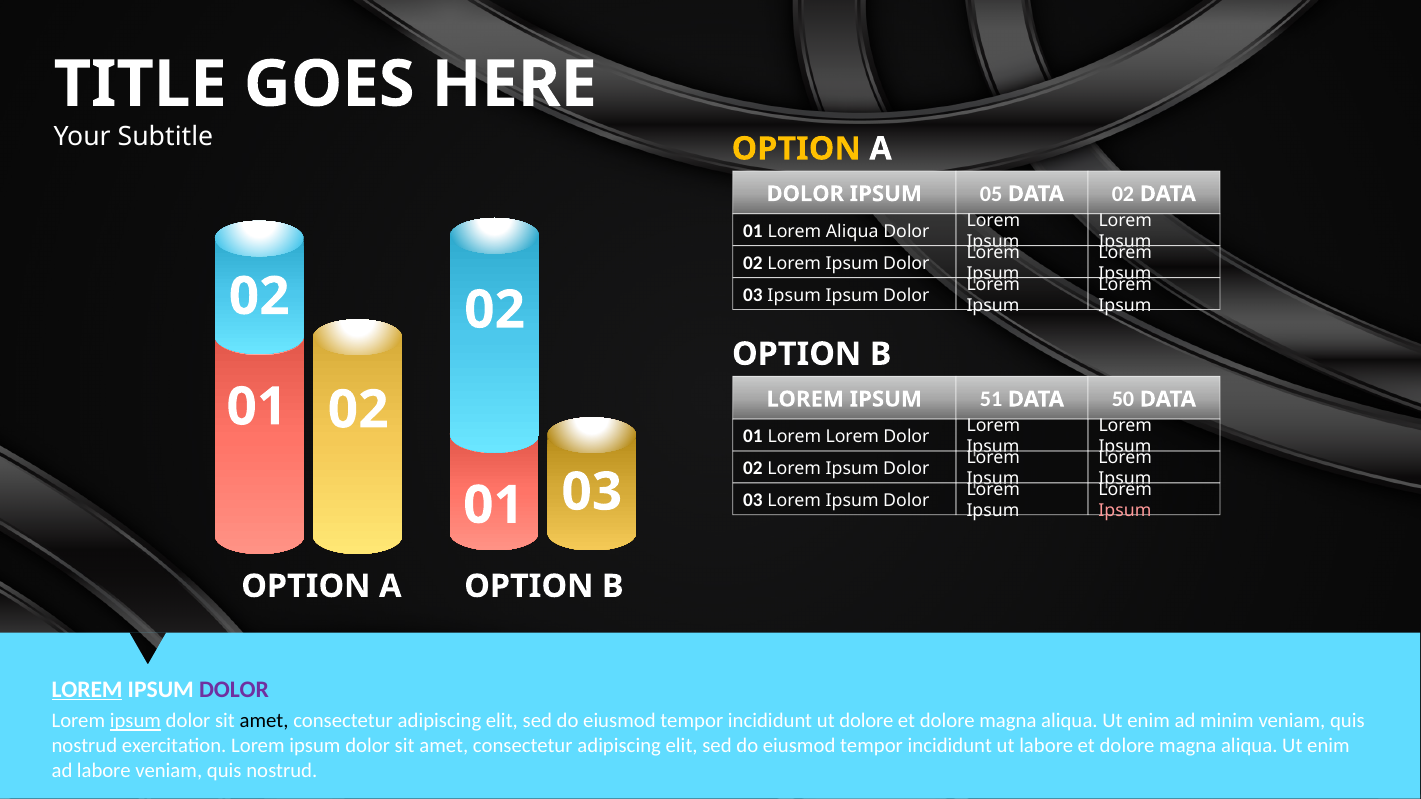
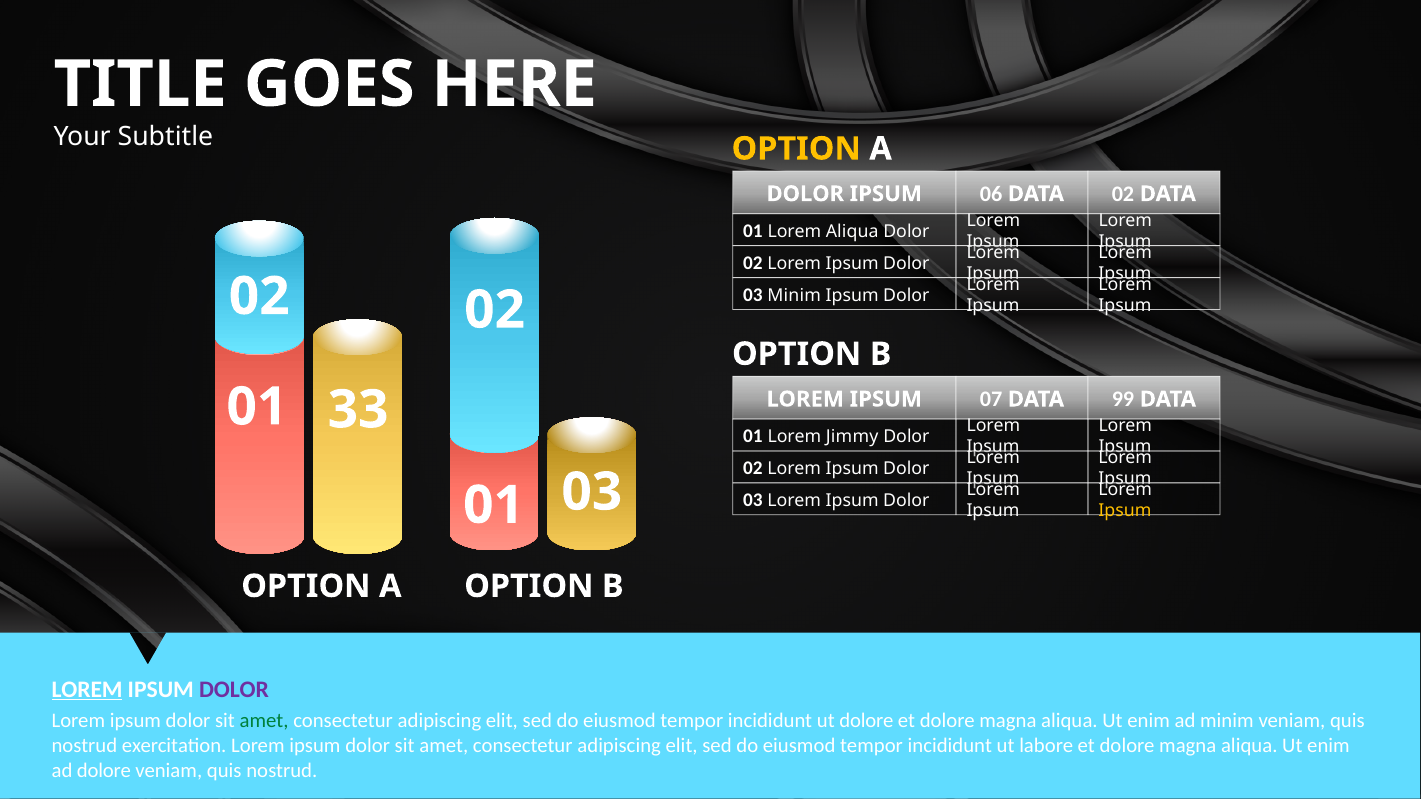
05: 05 -> 06 (991, 194)
03 Ipsum: Ipsum -> Minim (794, 296)
51: 51 -> 07 (991, 399)
50: 50 -> 99 (1123, 399)
02: 02 -> 33 (358, 410)
Lorem Lorem: Lorem -> Jimmy (852, 437)
Ipsum colour: pink -> yellow (1125, 511)
ipsum underline: present -> none (135, 721)
amet colour: black -> green (264, 721)
ad labore: labore -> dolore (104, 771)
